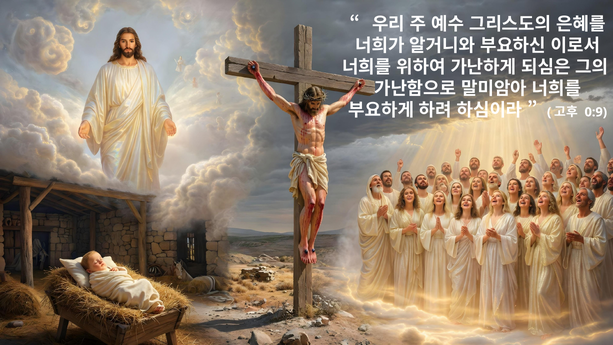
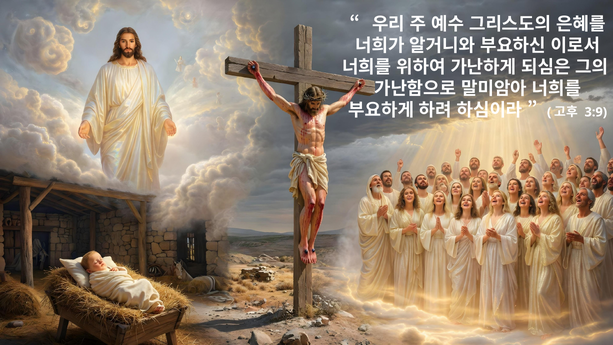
0:9: 0:9 -> 3:9 (596, 112)
